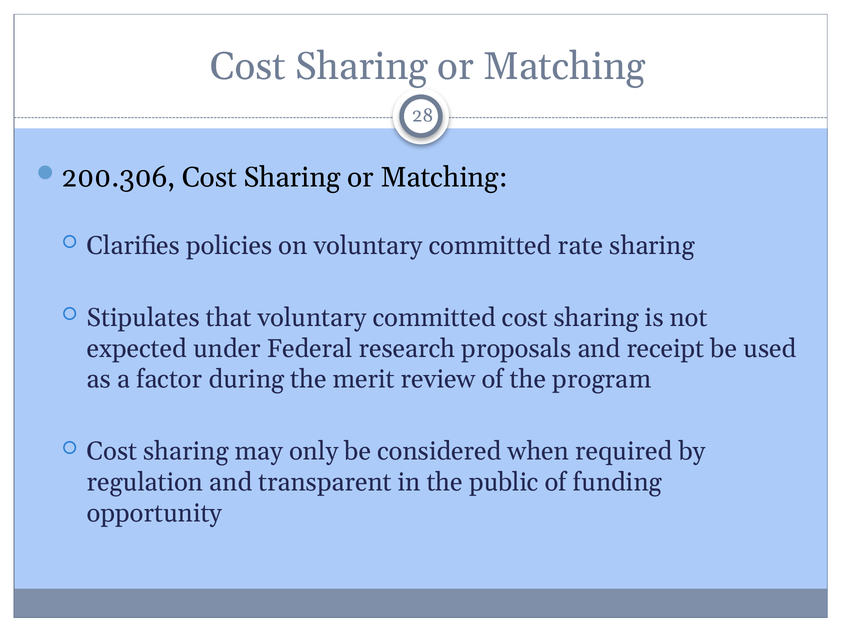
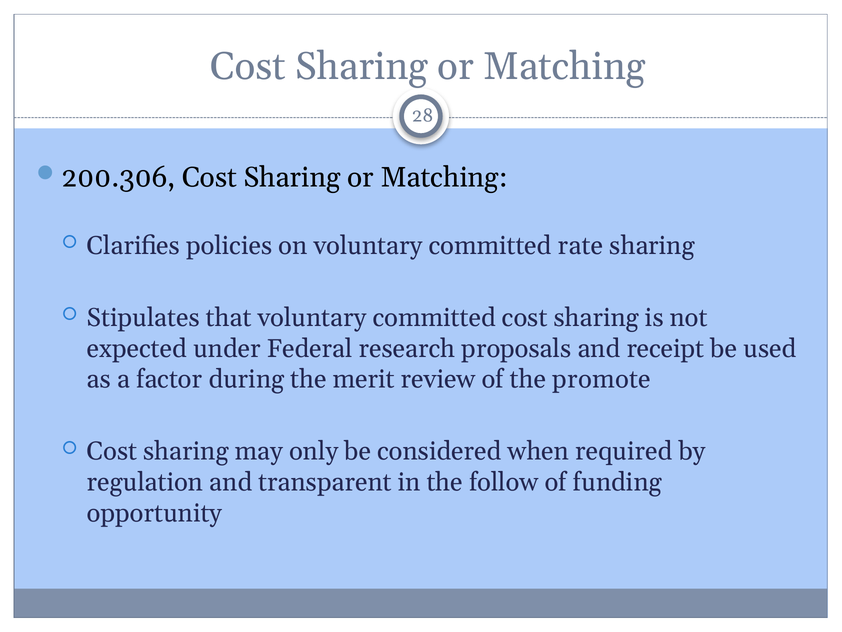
program: program -> promote (602, 379)
public: public -> follow (504, 482)
